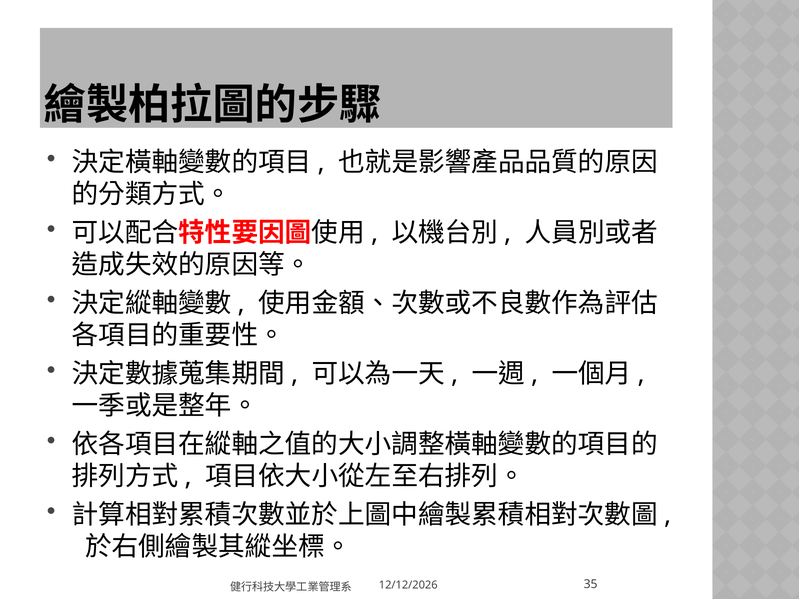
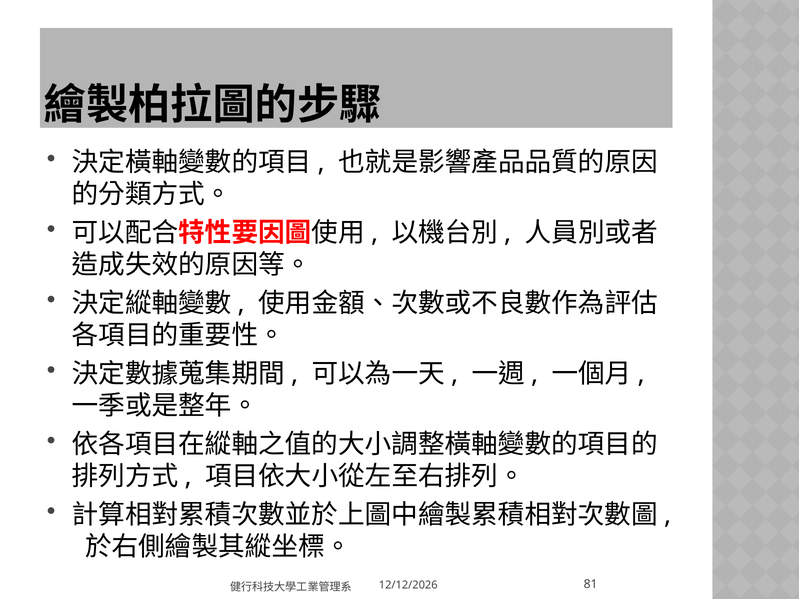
35: 35 -> 81 (591, 584)
